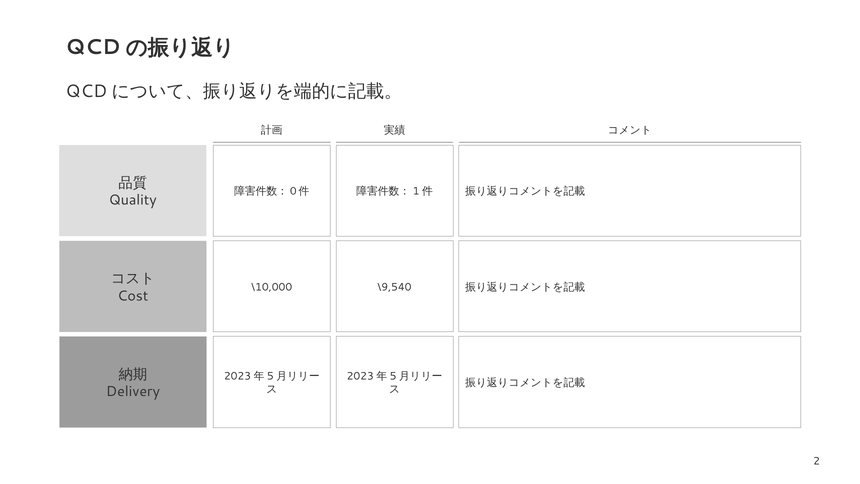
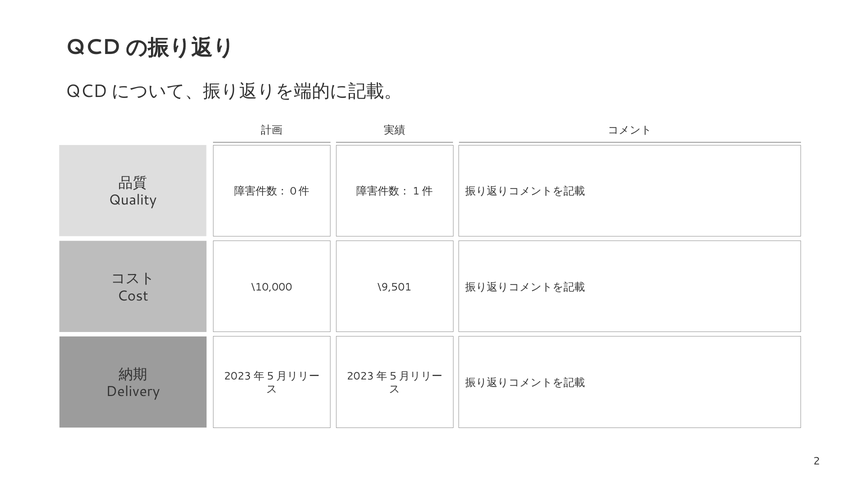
\9,540: \9,540 -> \9,501 (395, 287)
